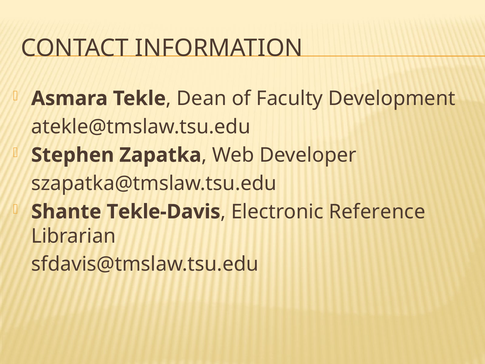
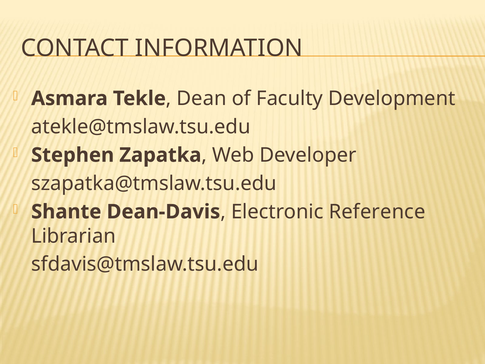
Tekle-Davis: Tekle-Davis -> Dean-Davis (163, 212)
